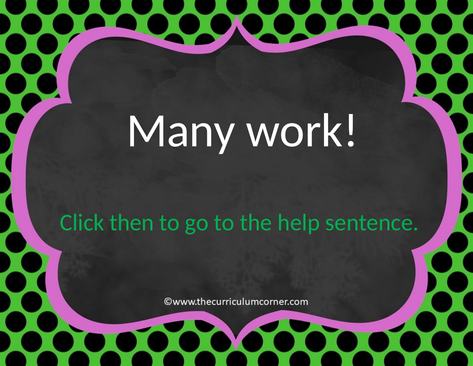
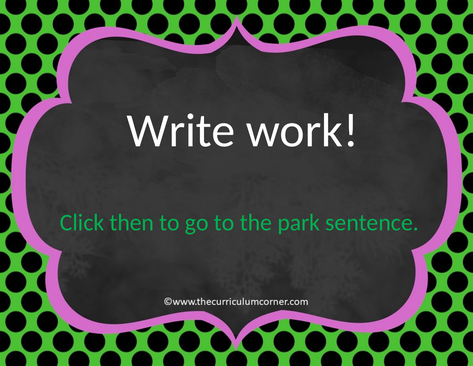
Many: Many -> Write (181, 131)
help: help -> park (299, 222)
